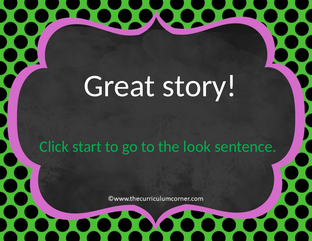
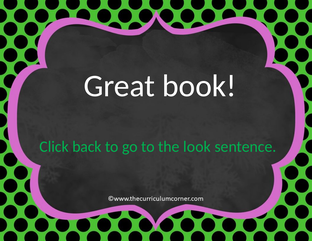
story: story -> book (199, 86)
start: start -> back (87, 147)
